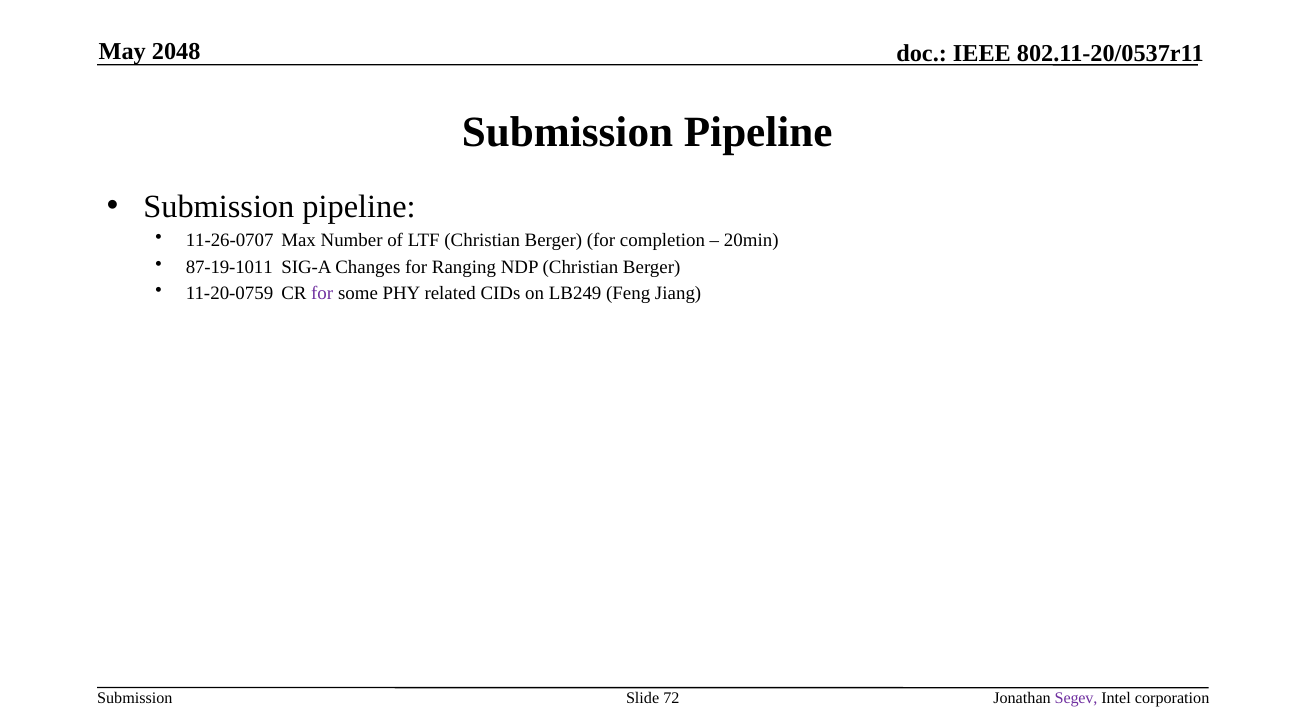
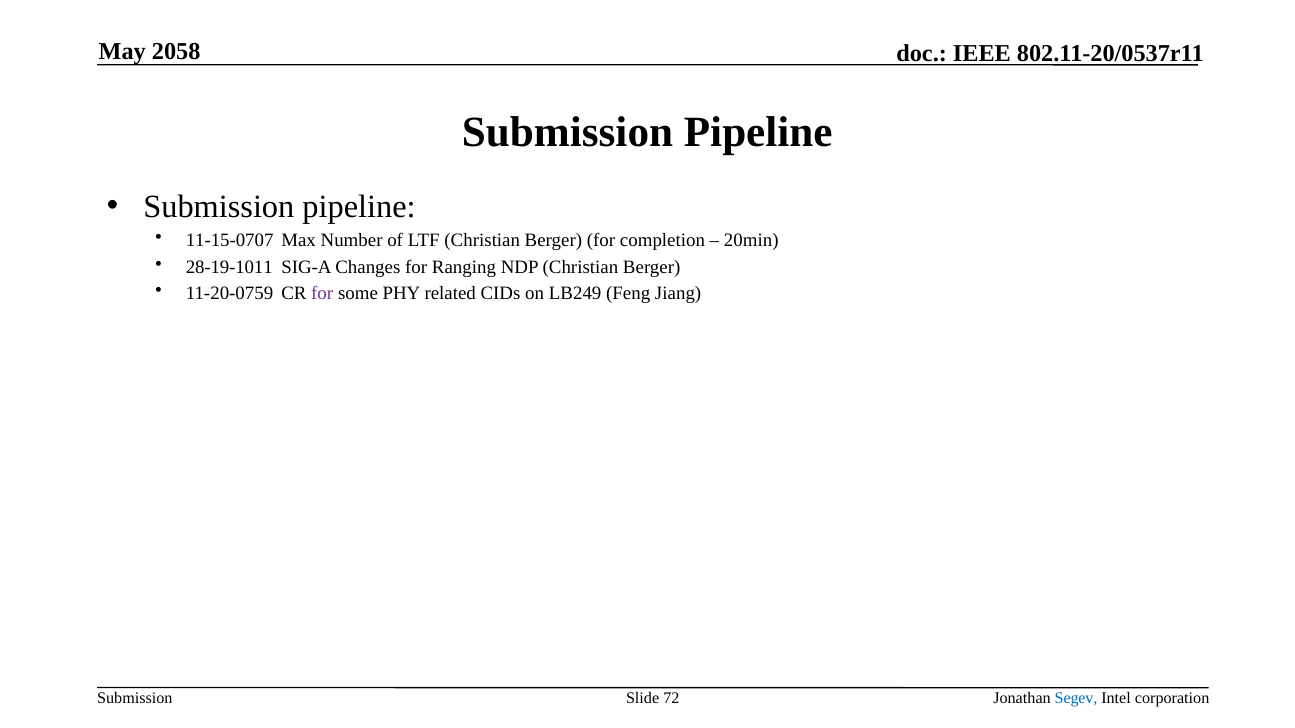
2048: 2048 -> 2058 (176, 51)
11-26-0707: 11-26-0707 -> 11-15-0707 (230, 241)
87-19-1011: 87-19-1011 -> 28-19-1011 (229, 267)
Segev colour: purple -> blue (1076, 699)
